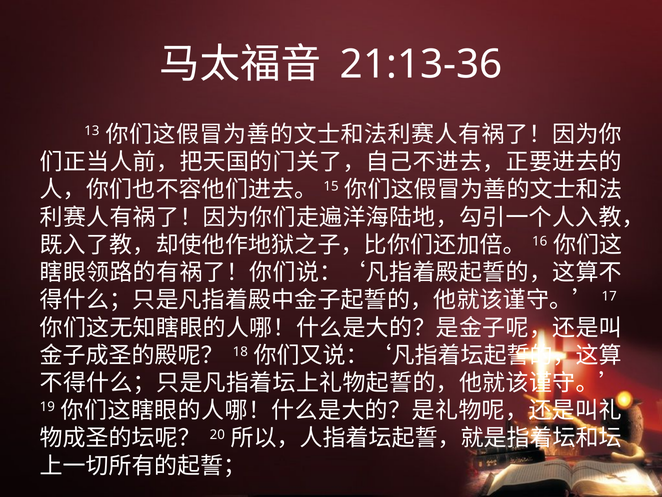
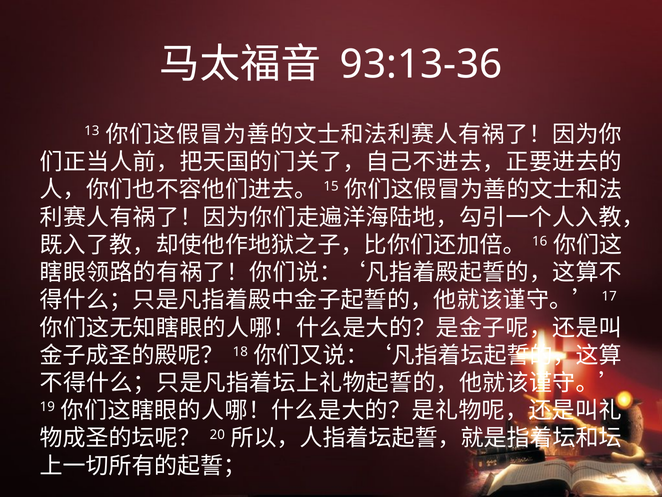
21:13-36: 21:13-36 -> 93:13-36 (421, 64)
